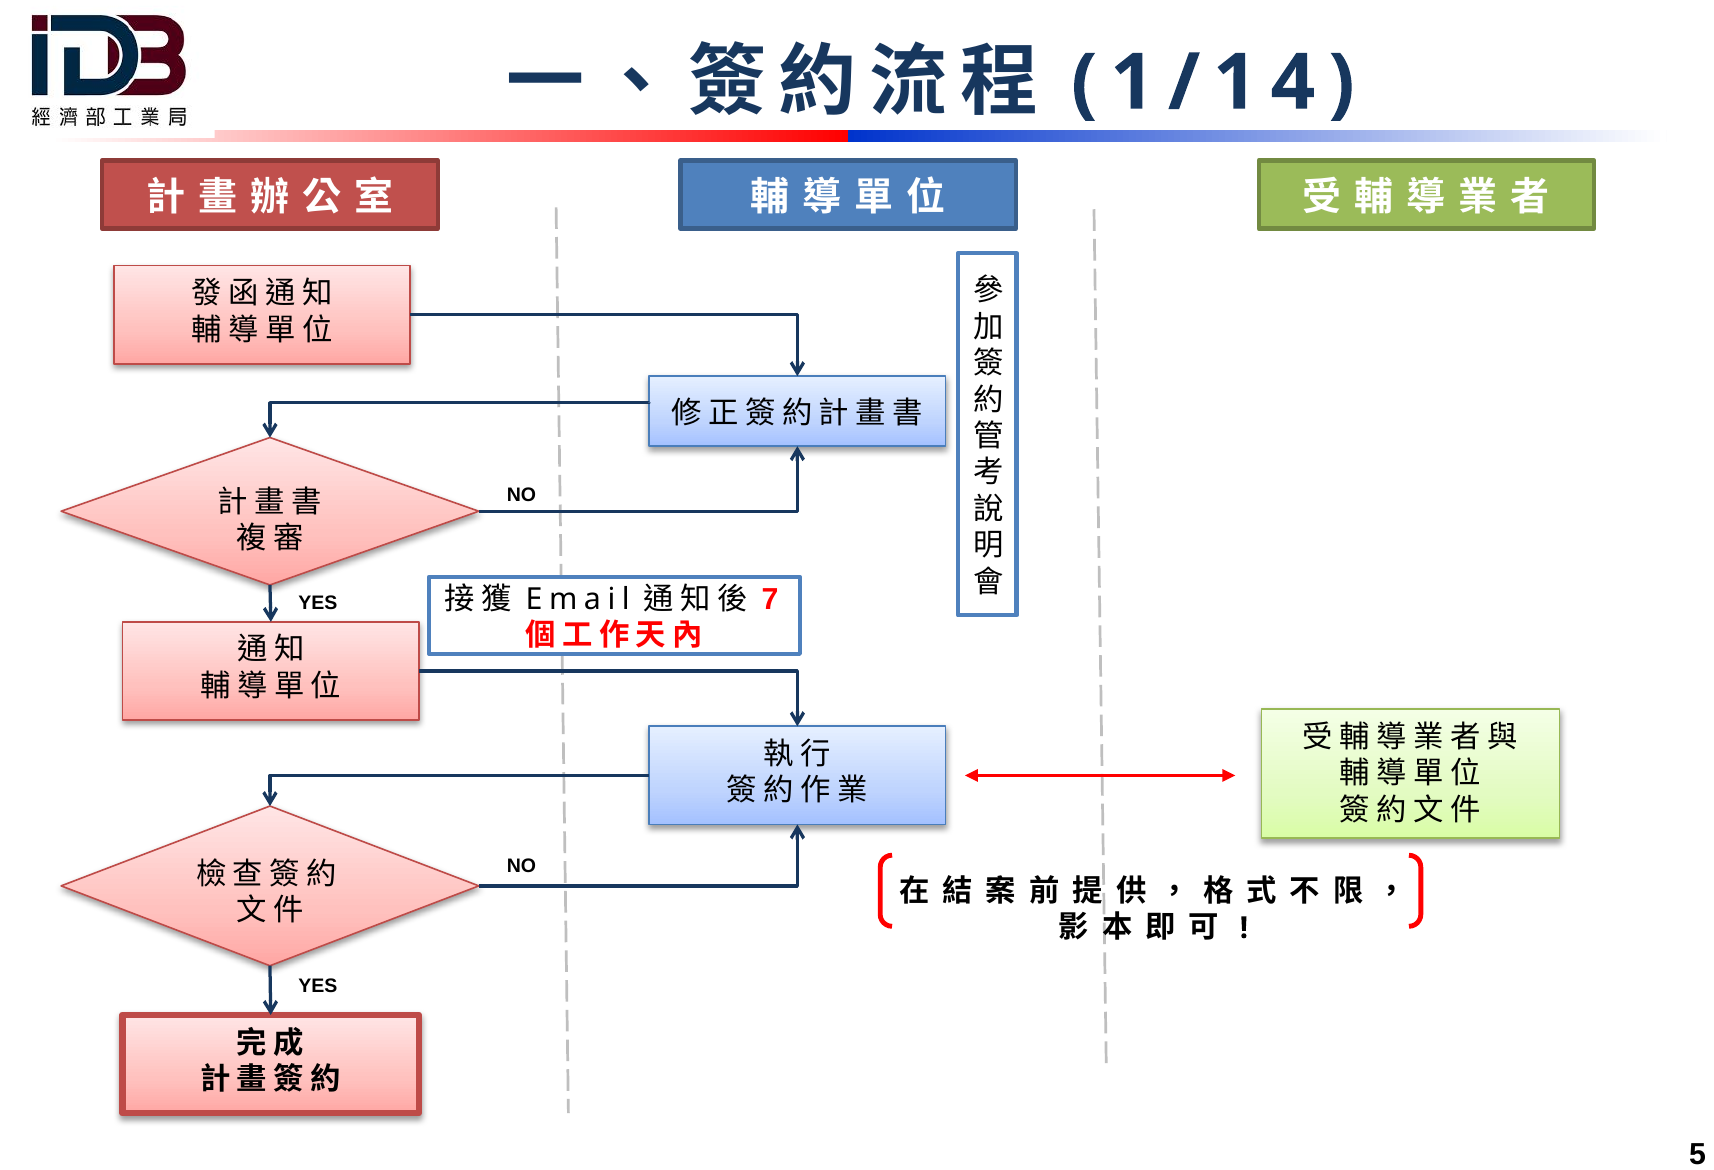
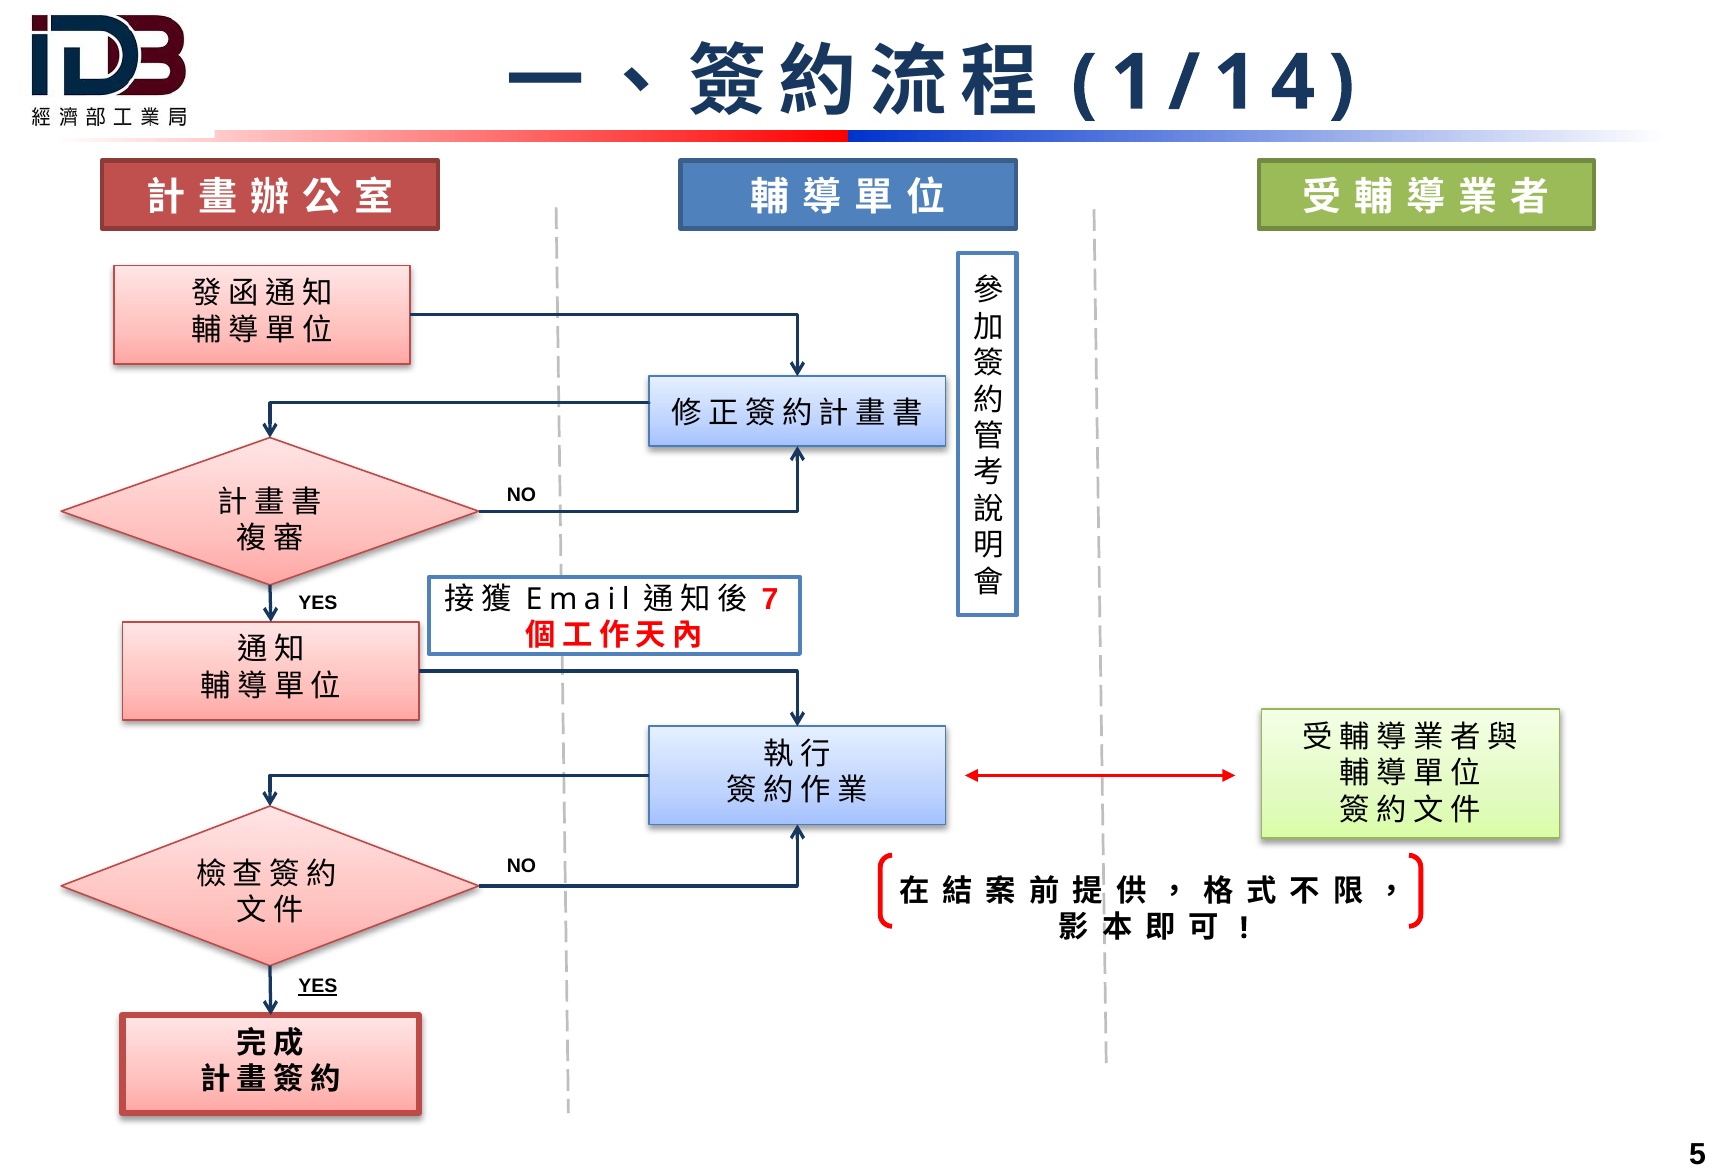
YES underline: none -> present (318, 987)
